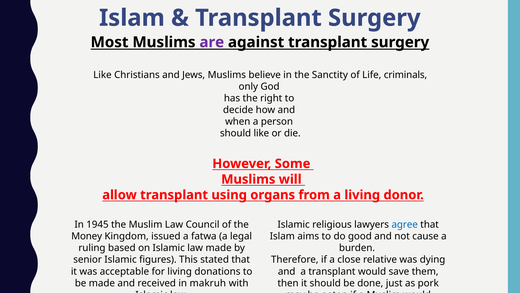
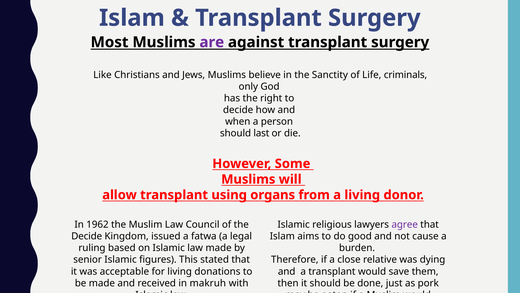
should like: like -> last (261, 133)
1945: 1945 -> 1962 (97, 224)
agree colour: blue -> purple (405, 224)
Money: Money -> Decide (87, 236)
